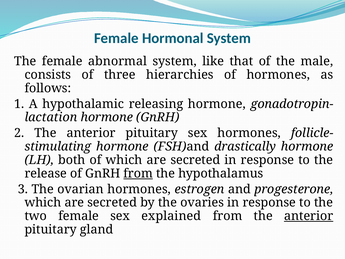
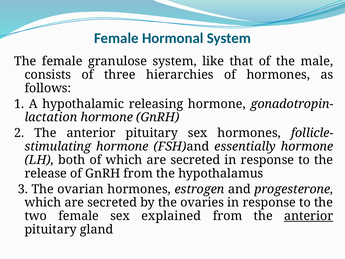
abnormal: abnormal -> granulose (118, 61)
drastically: drastically -> essentially (245, 146)
from underline: present -> none (138, 173)
